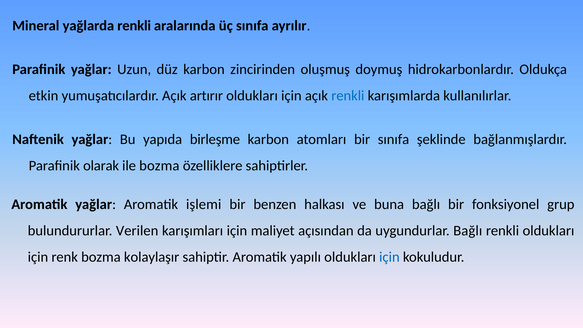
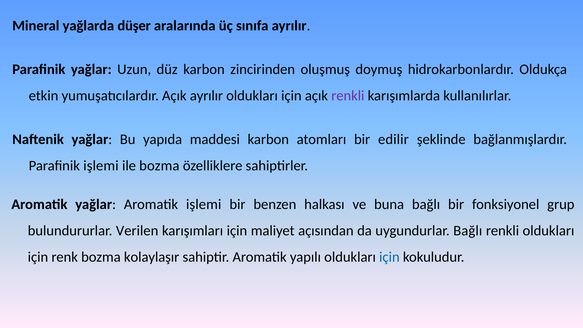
yağlarda renkli: renkli -> düşer (134, 26)
Açık artırır: artırır -> ayrılır (206, 96)
renkli colour: blue -> purple (348, 96)
birleşme: birleşme -> maddesi (215, 139)
bir sınıfa: sınıfa -> edilir (393, 139)
Parafinik olarak: olarak -> işlemi (101, 166)
